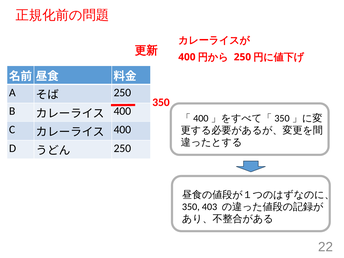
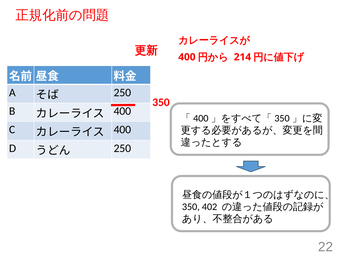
250: 250 -> 214 (242, 57)
403: 403 -> 402 (210, 207)
